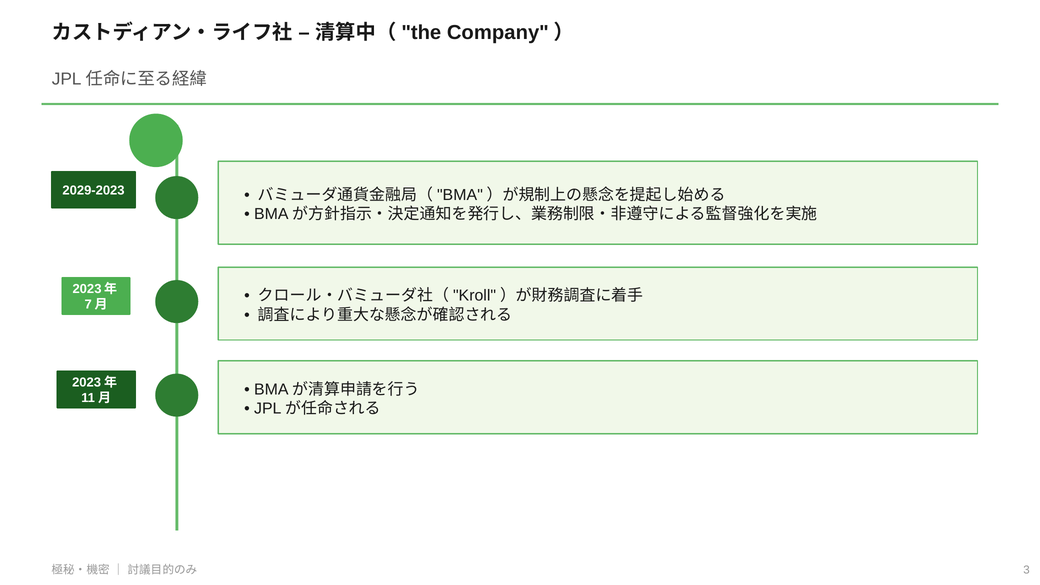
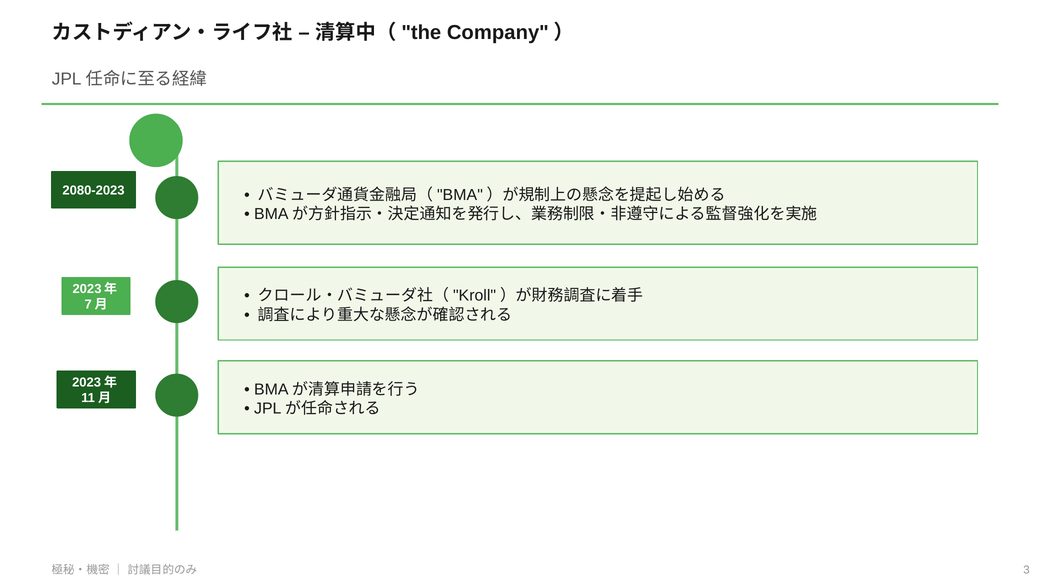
2029-2023: 2029-2023 -> 2080-2023 (94, 191)
